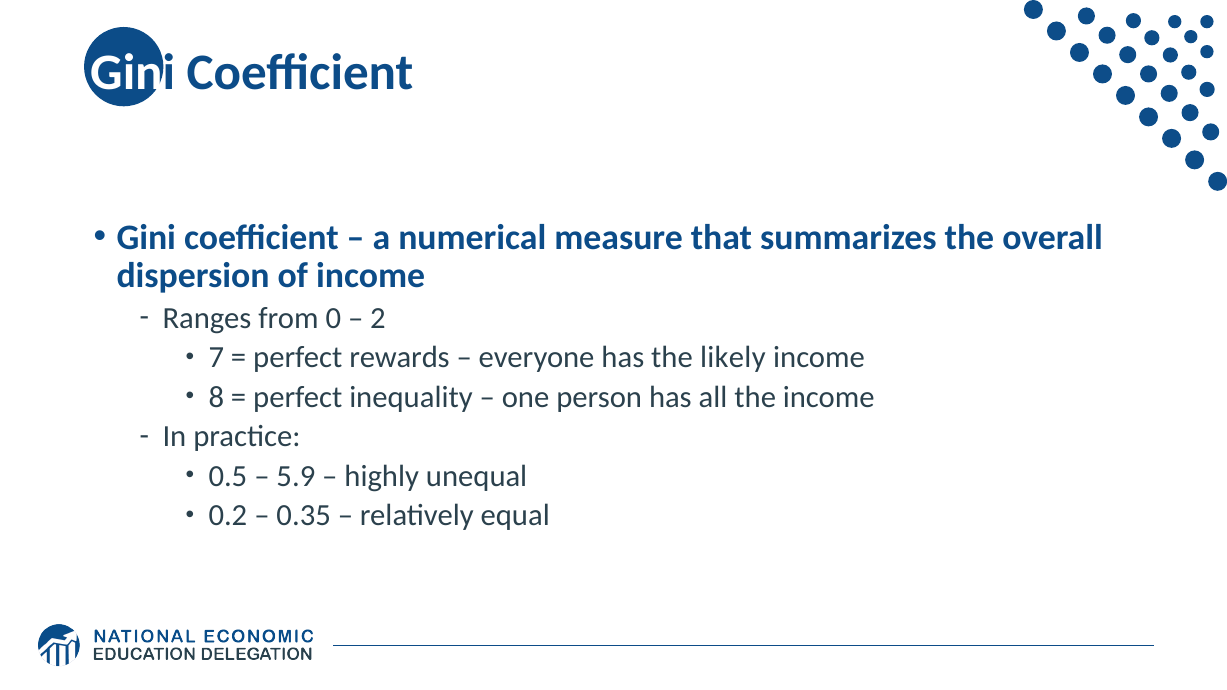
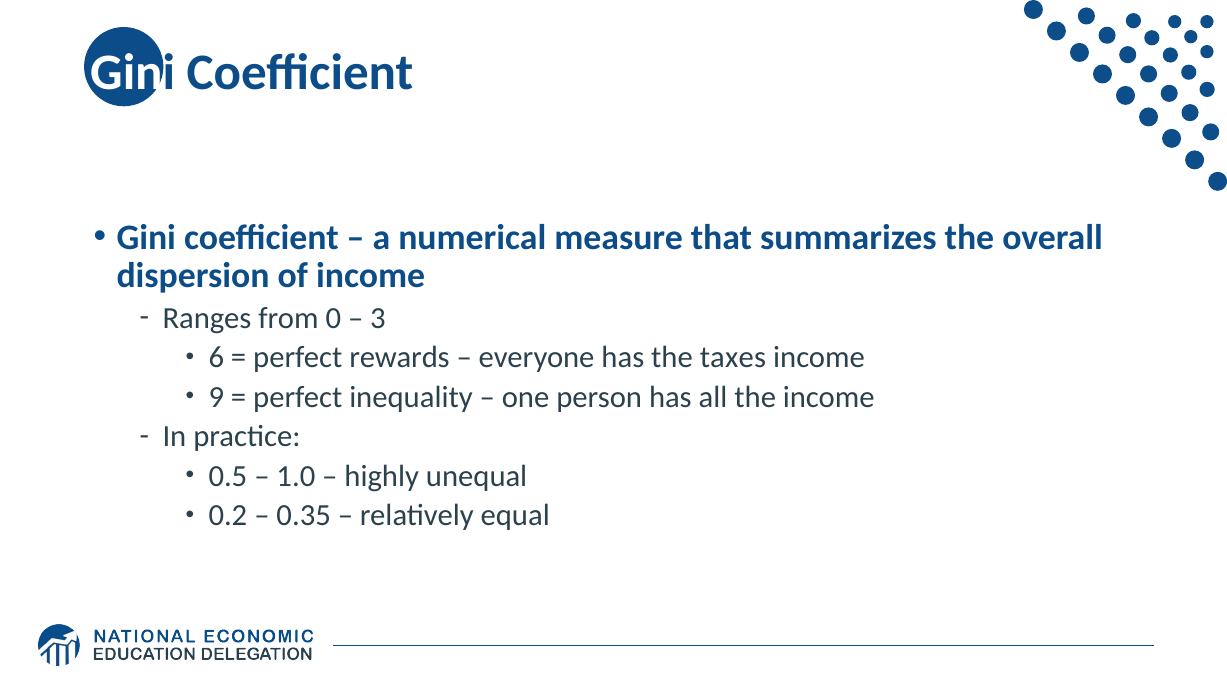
2: 2 -> 3 (378, 318)
7: 7 -> 6 (216, 358)
likely: likely -> taxes (733, 358)
8: 8 -> 9 (216, 397)
5.9: 5.9 -> 1.0 (296, 476)
